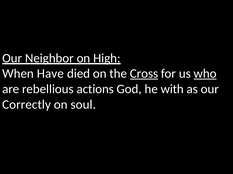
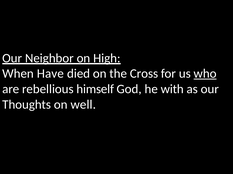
Cross underline: present -> none (144, 74)
actions: actions -> himself (95, 89)
Correctly: Correctly -> Thoughts (27, 105)
soul: soul -> well (83, 105)
